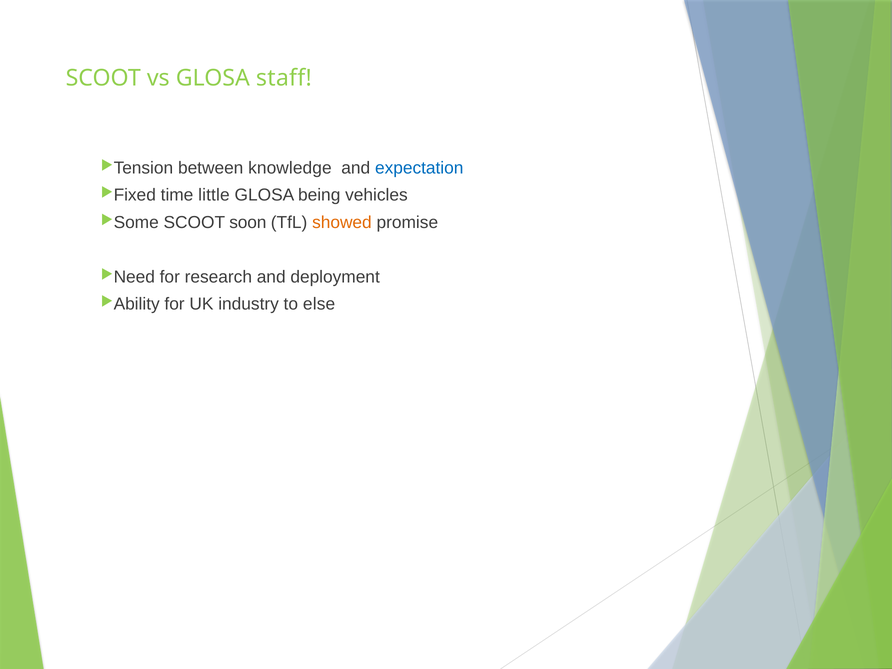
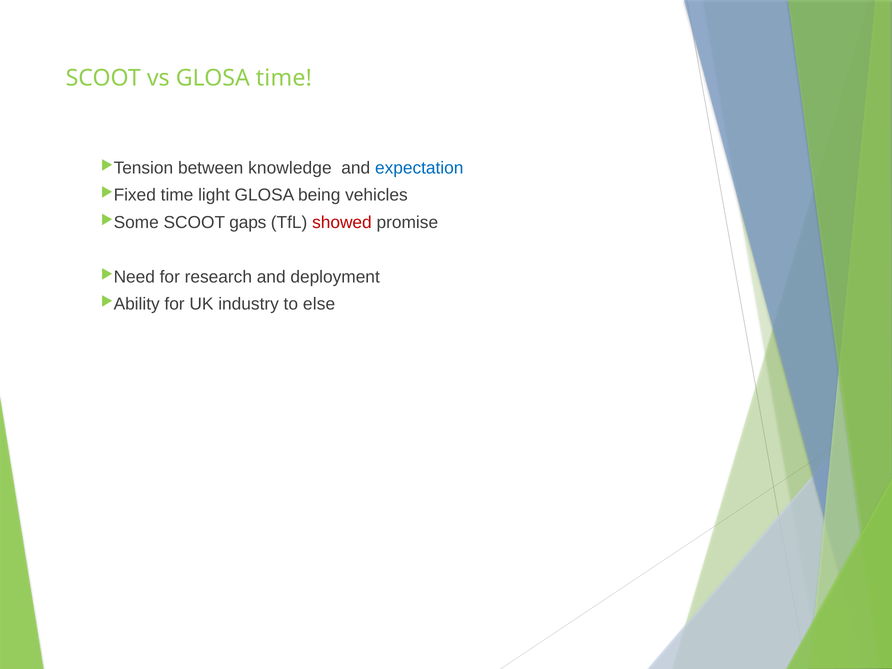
GLOSA staff: staff -> time (284, 78)
little: little -> light (214, 195)
soon: soon -> gaps (248, 223)
showed colour: orange -> red (342, 223)
